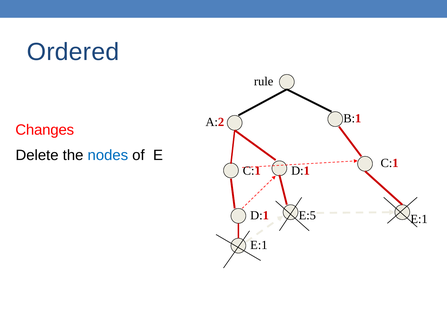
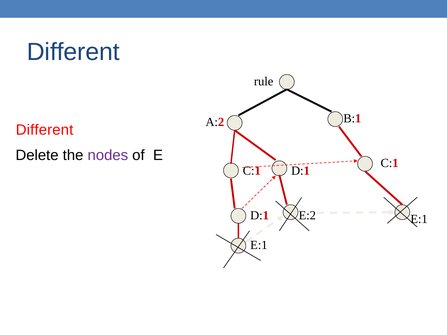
Ordered: Ordered -> Different (73, 52)
Changes: Changes -> Different (45, 130)
nodes colour: blue -> purple (108, 155)
E:5: E:5 -> E:2 (307, 215)
